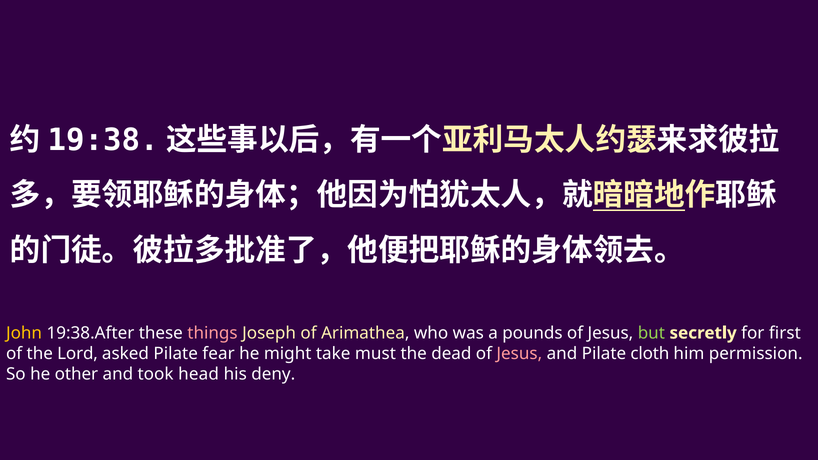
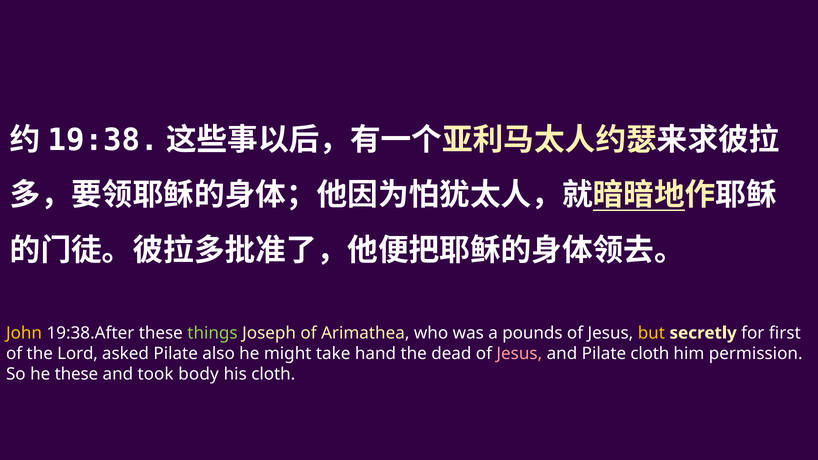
things colour: pink -> light green (213, 333)
but colour: light green -> yellow (651, 333)
fear: fear -> also (219, 354)
must: must -> hand (375, 354)
he other: other -> these (76, 374)
head: head -> body (199, 374)
his deny: deny -> cloth (273, 374)
